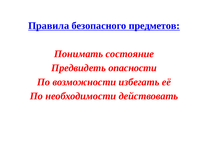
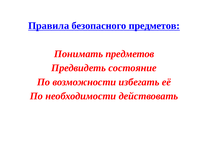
Понимать состояние: состояние -> предметов (130, 54)
опасности: опасности -> состояние (133, 68)
